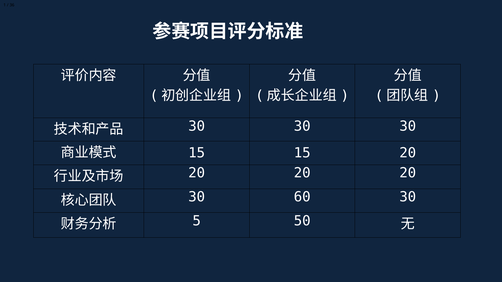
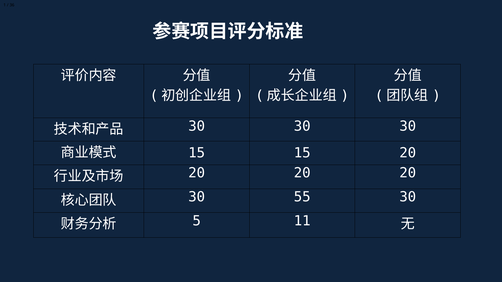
60: 60 -> 55 (302, 197)
50: 50 -> 11 (302, 221)
